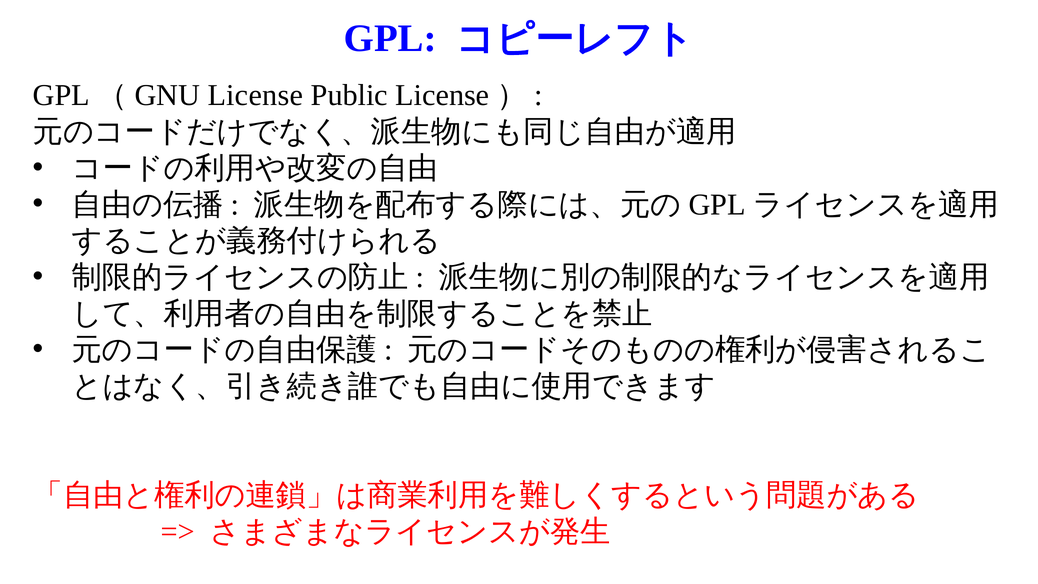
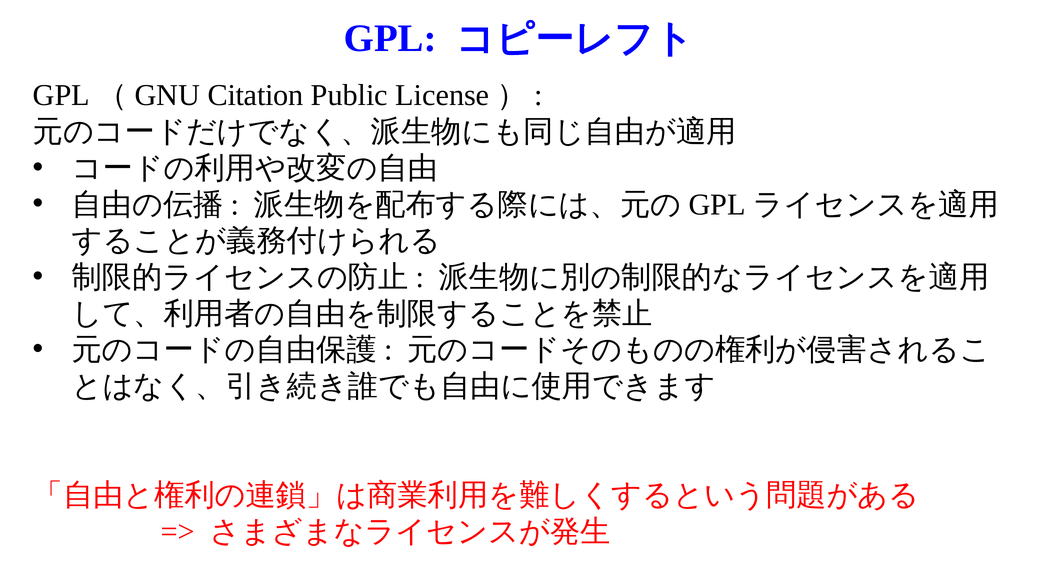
License: License -> Citation (256, 95)
